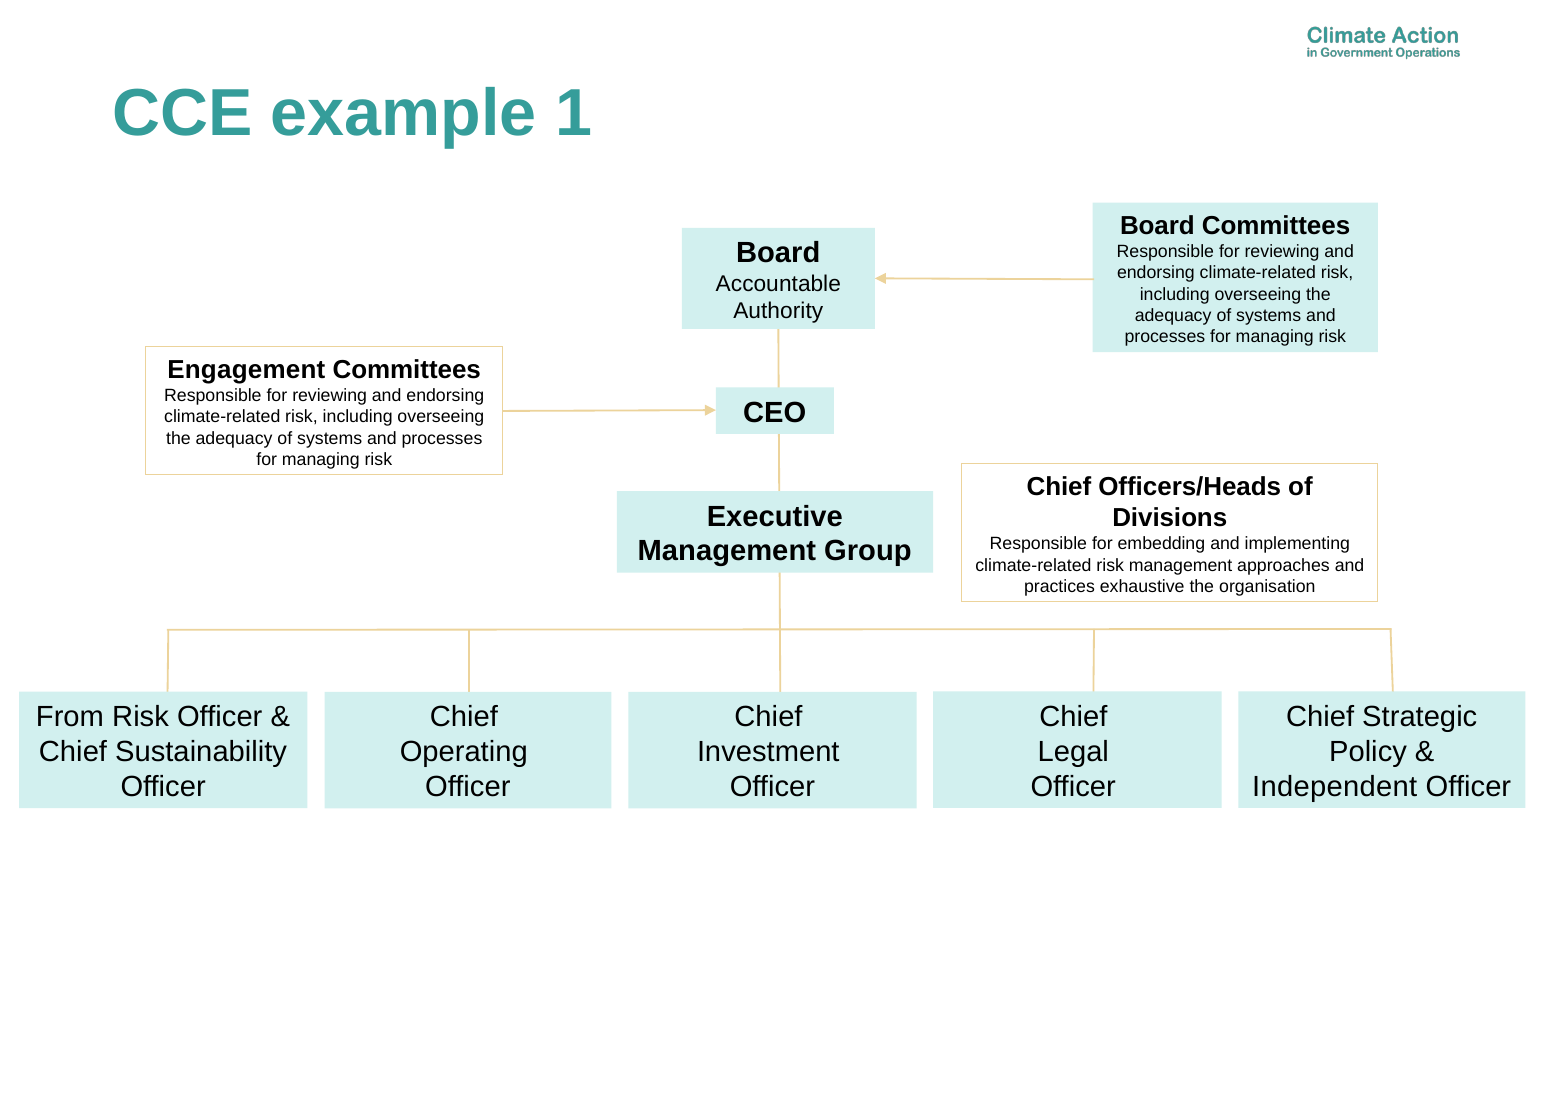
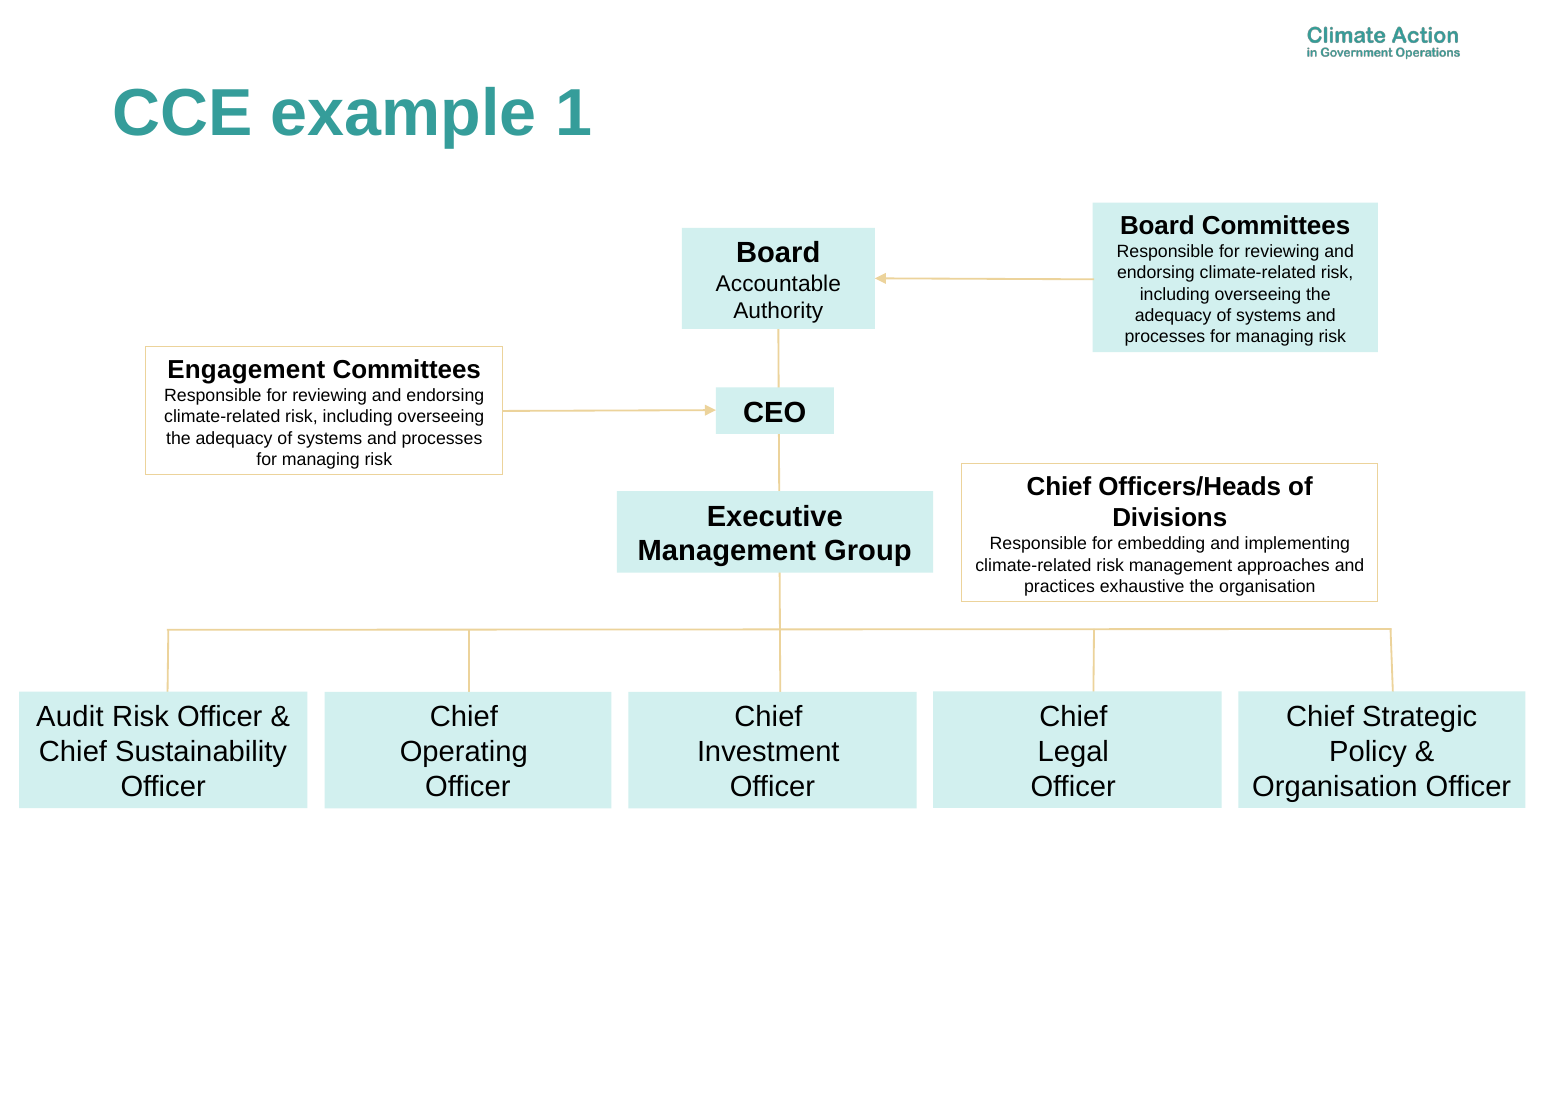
From: From -> Audit (70, 717)
Independent: Independent -> Organisation (1335, 787)
